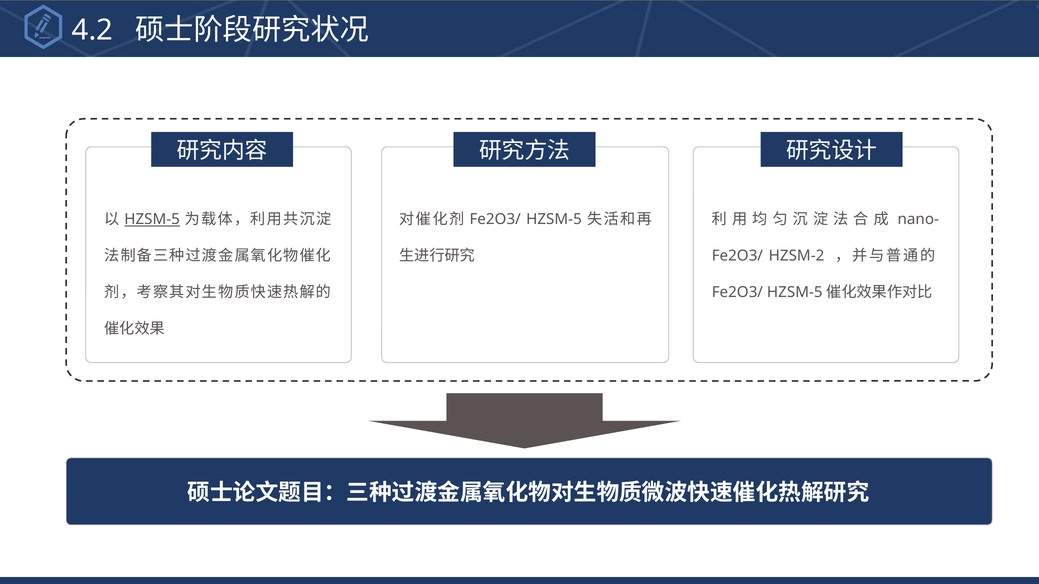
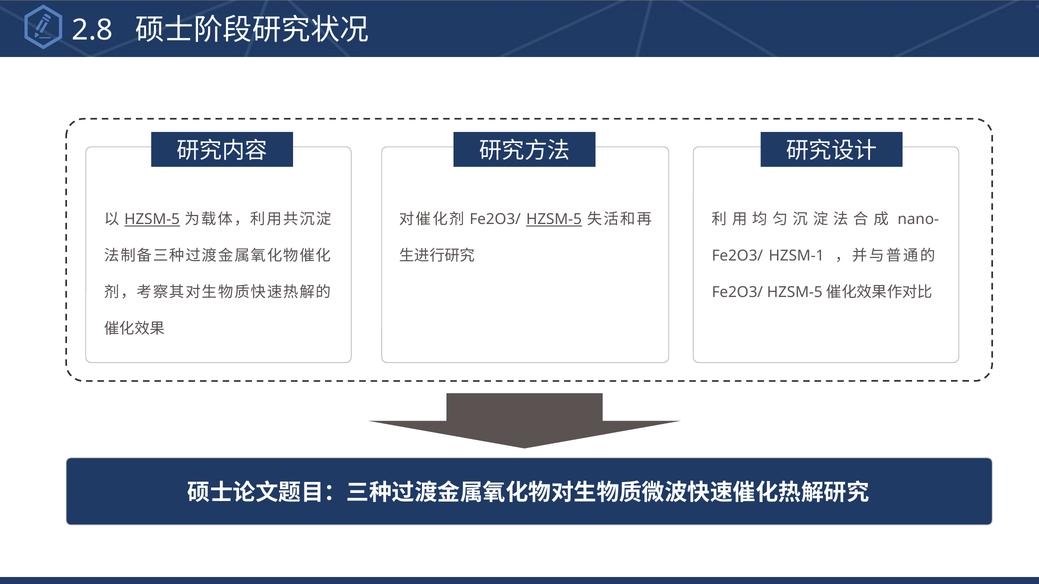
4.2: 4.2 -> 2.8 (92, 30)
HZSM-5 underline: none -> present (554, 220)
HZSM-2: HZSM-2 -> HZSM-1 (797, 256)
